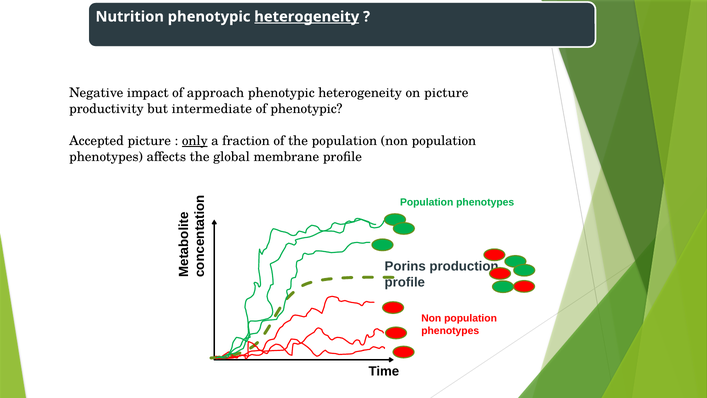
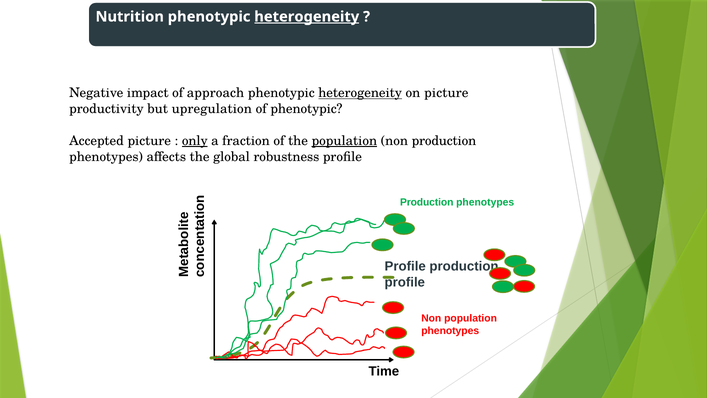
heterogeneity underline: none -> present (360, 93)
intermediate: intermediate -> upregulation (212, 109)
population underline: none -> present (344, 141)
population: population -> production (444, 141)
membrane: membrane -> robustness (286, 157)
Population: Population -> Production (427, 202)
Porins: Porins -> Profile (405, 266)
